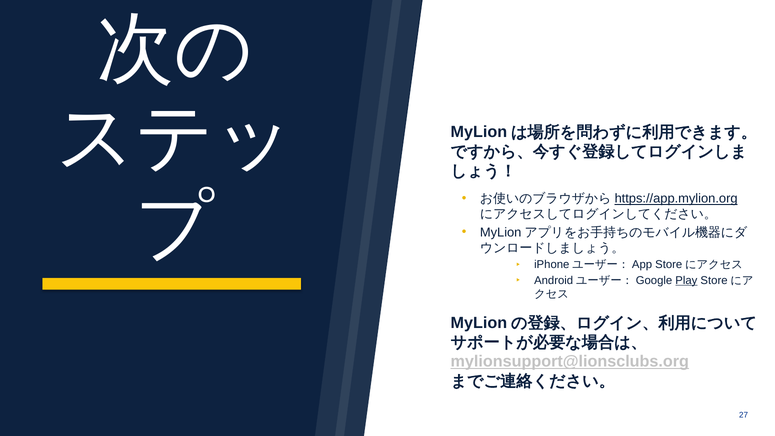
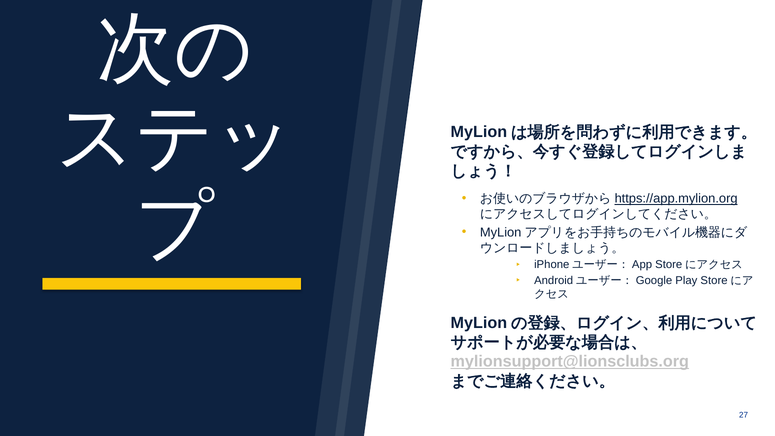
Play underline: present -> none (686, 280)
